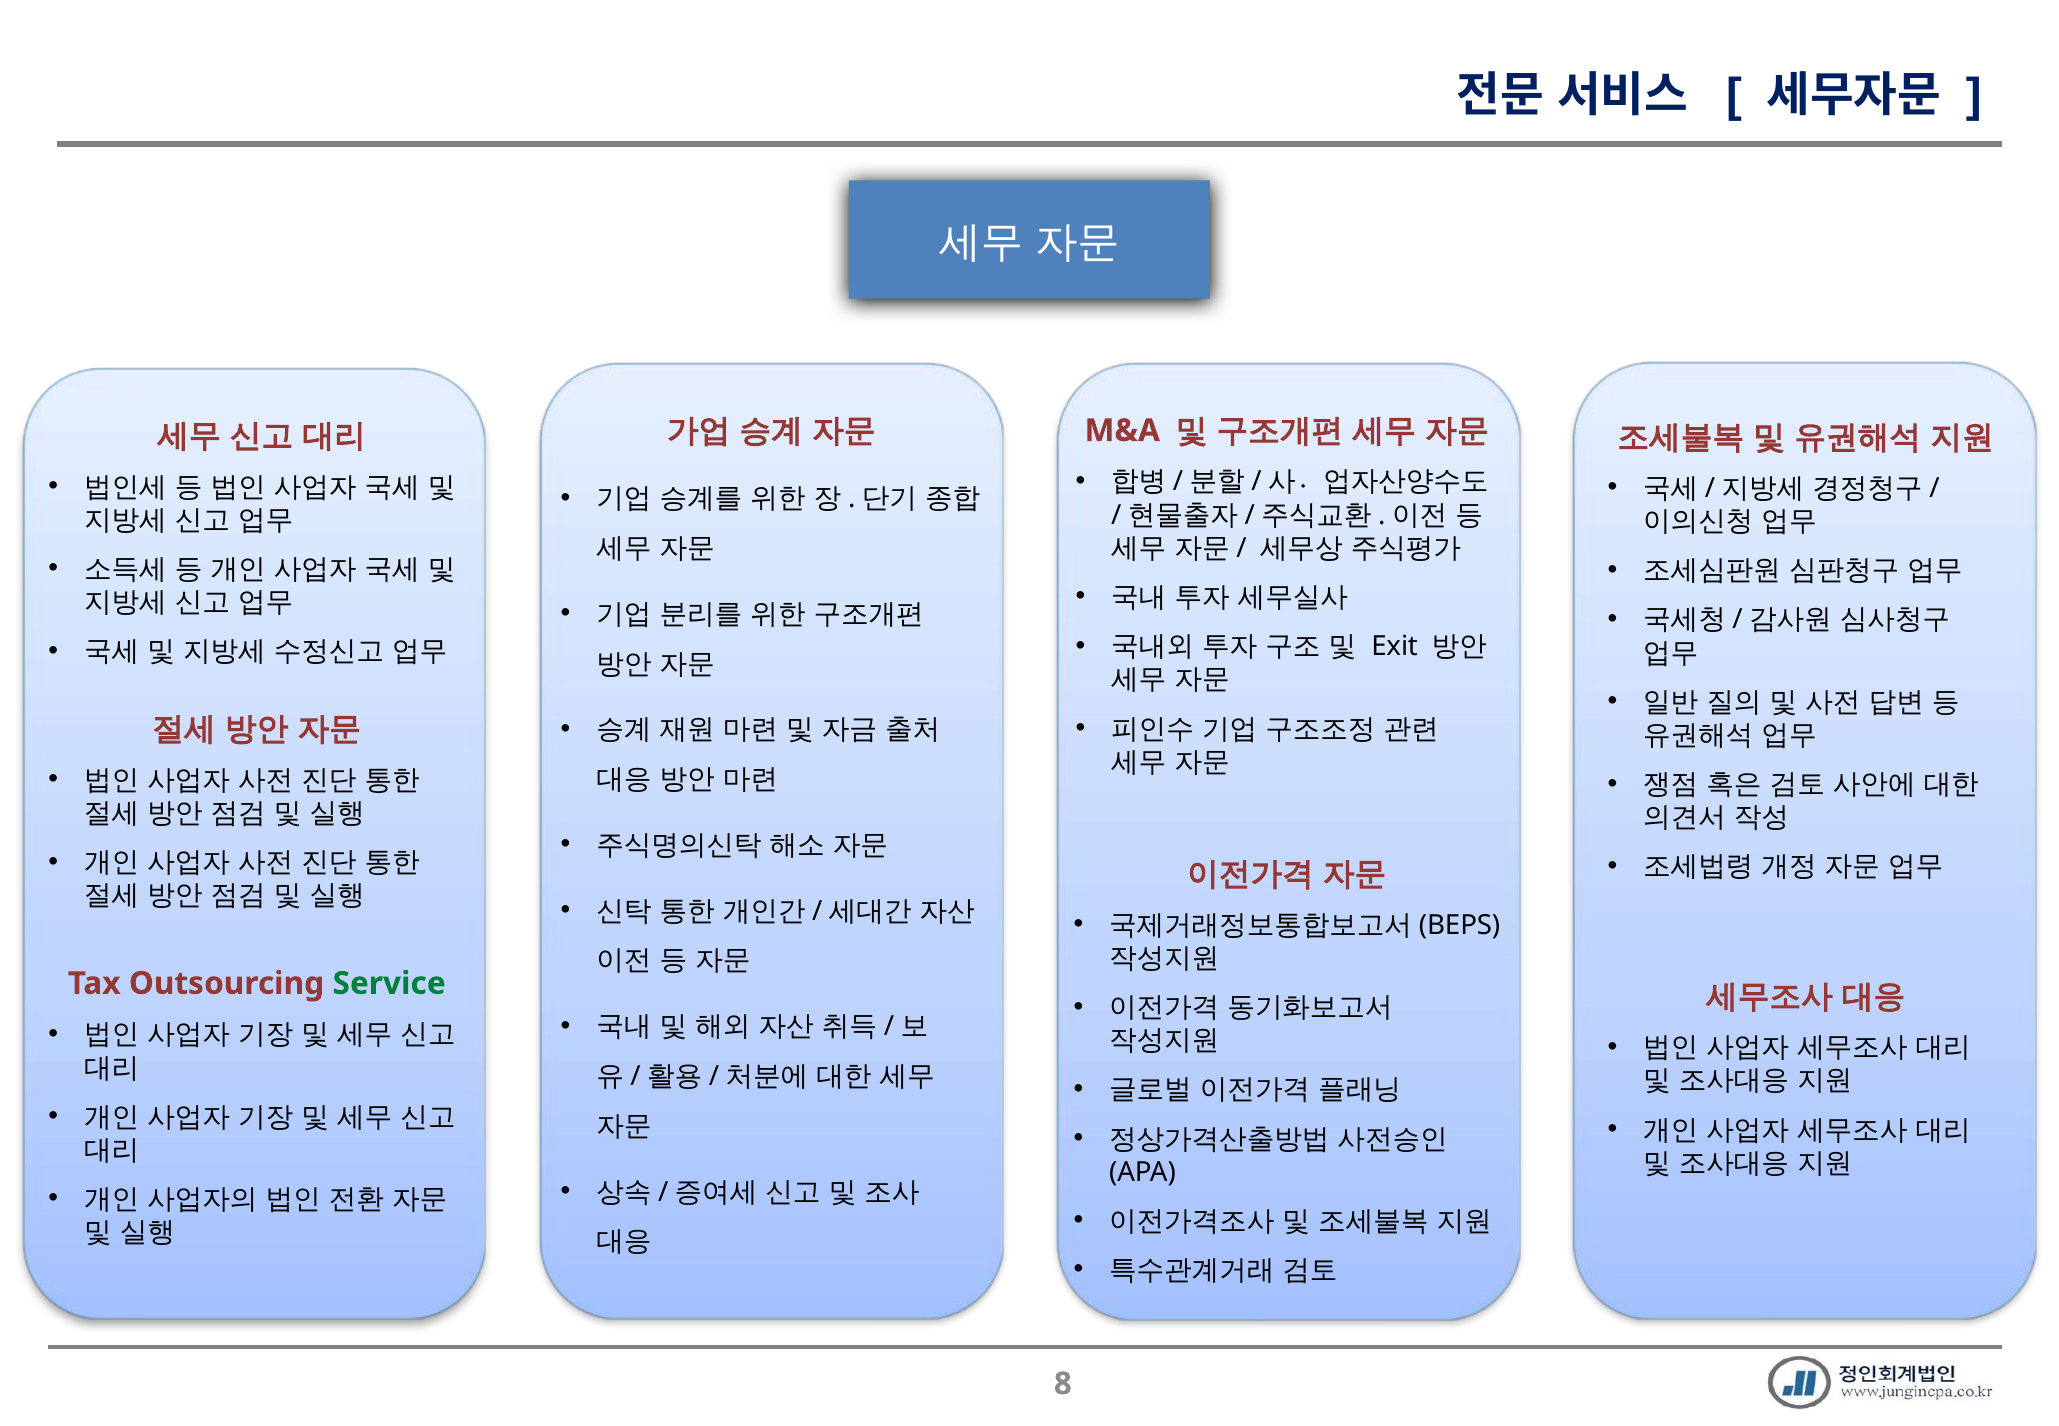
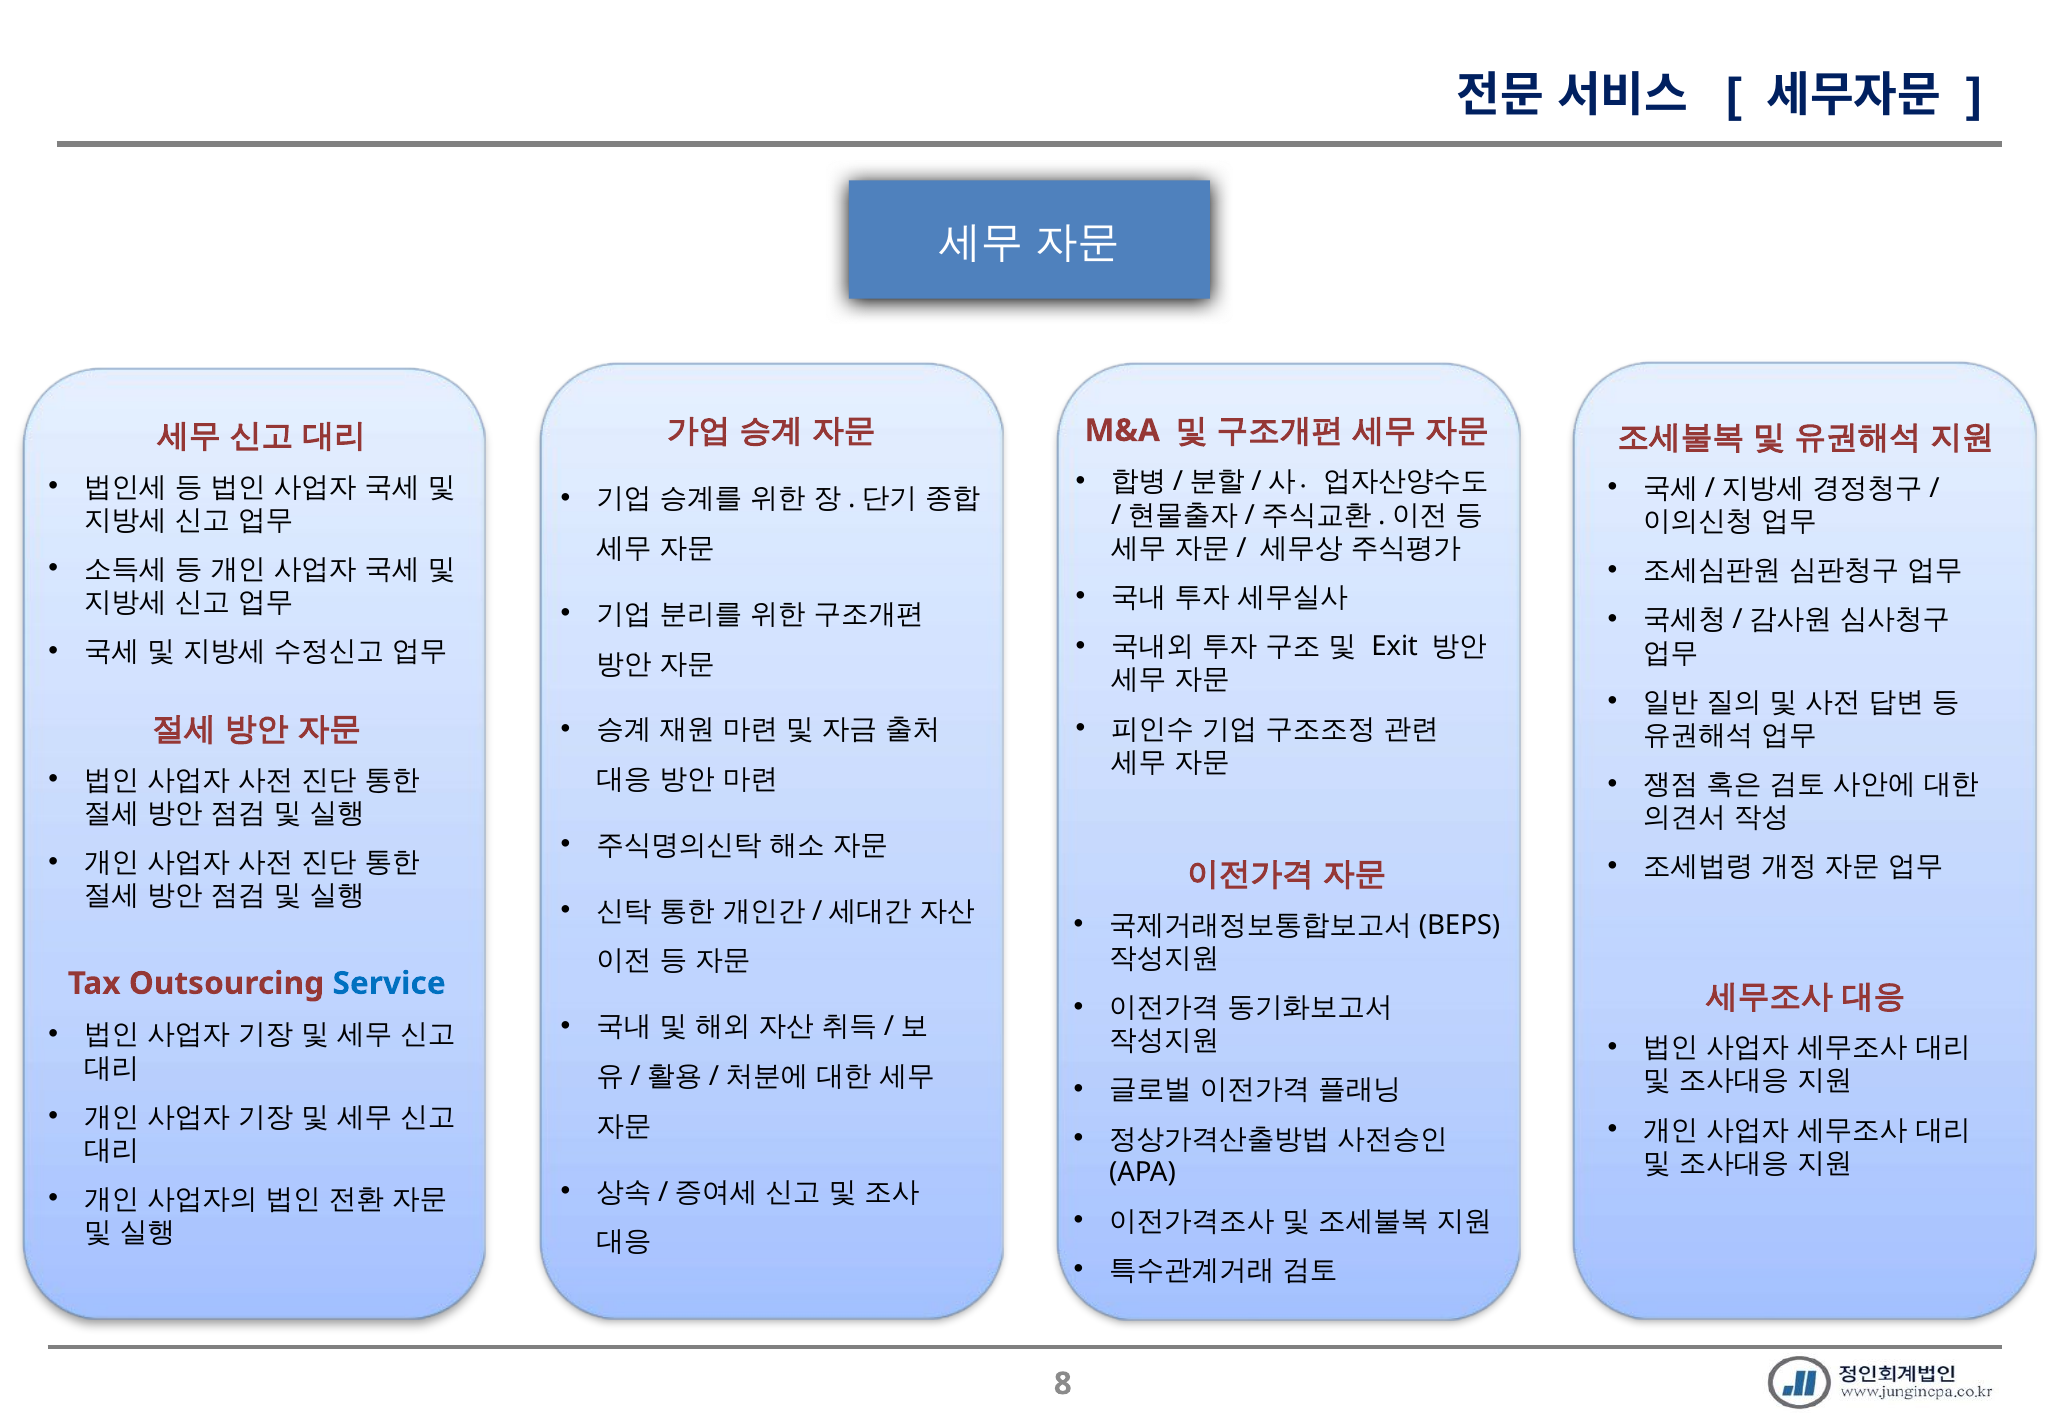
Service colour: green -> blue (389, 983)
